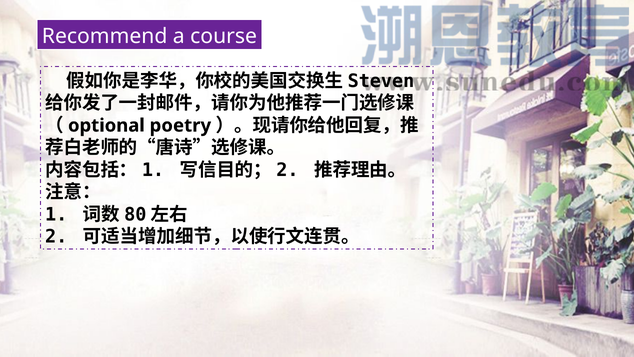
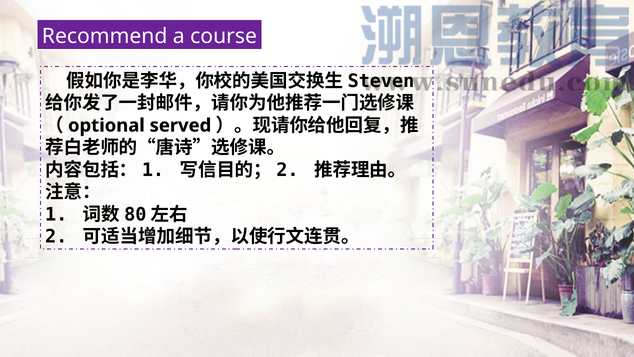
poetry: poetry -> served (180, 125)
